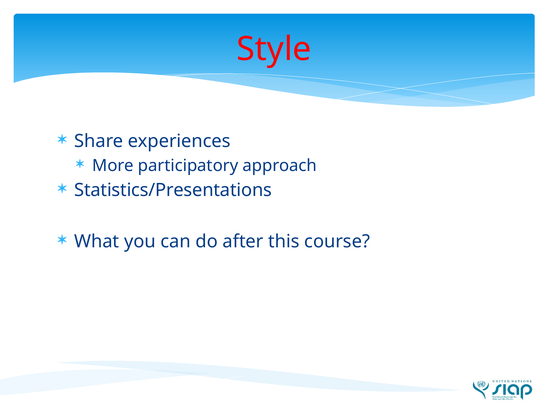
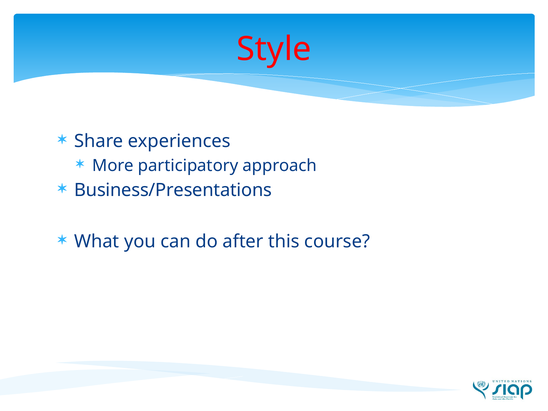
Statistics/Presentations: Statistics/Presentations -> Business/Presentations (173, 190)
